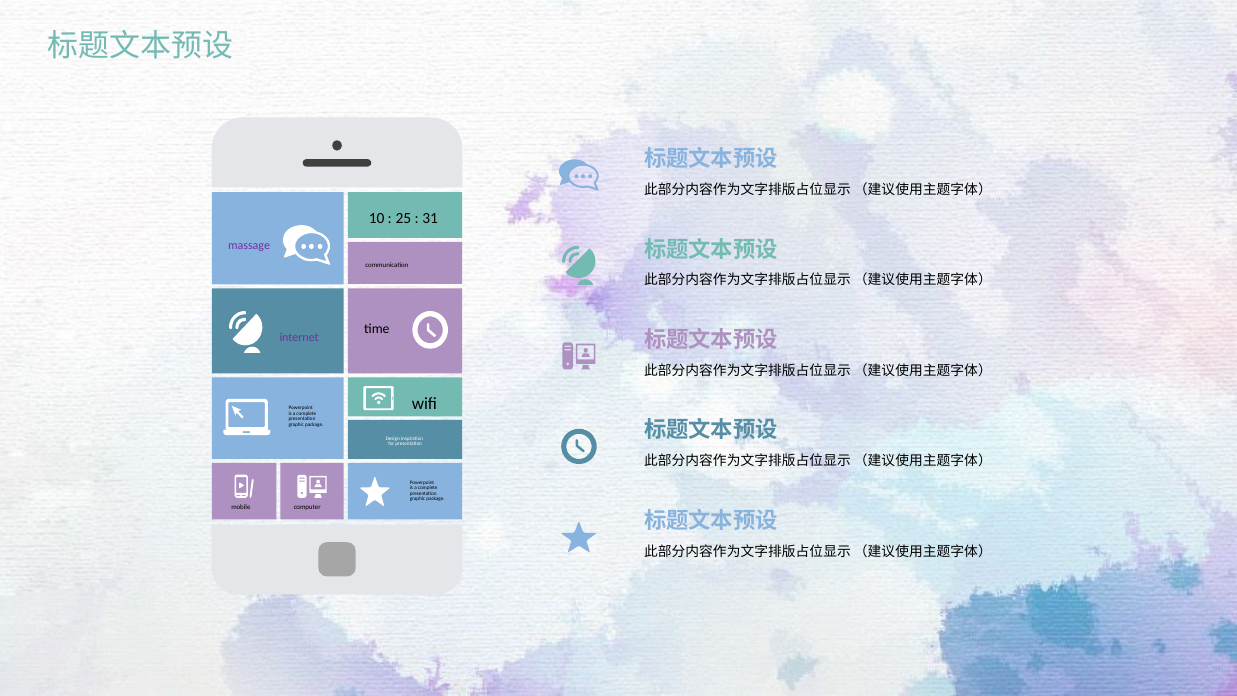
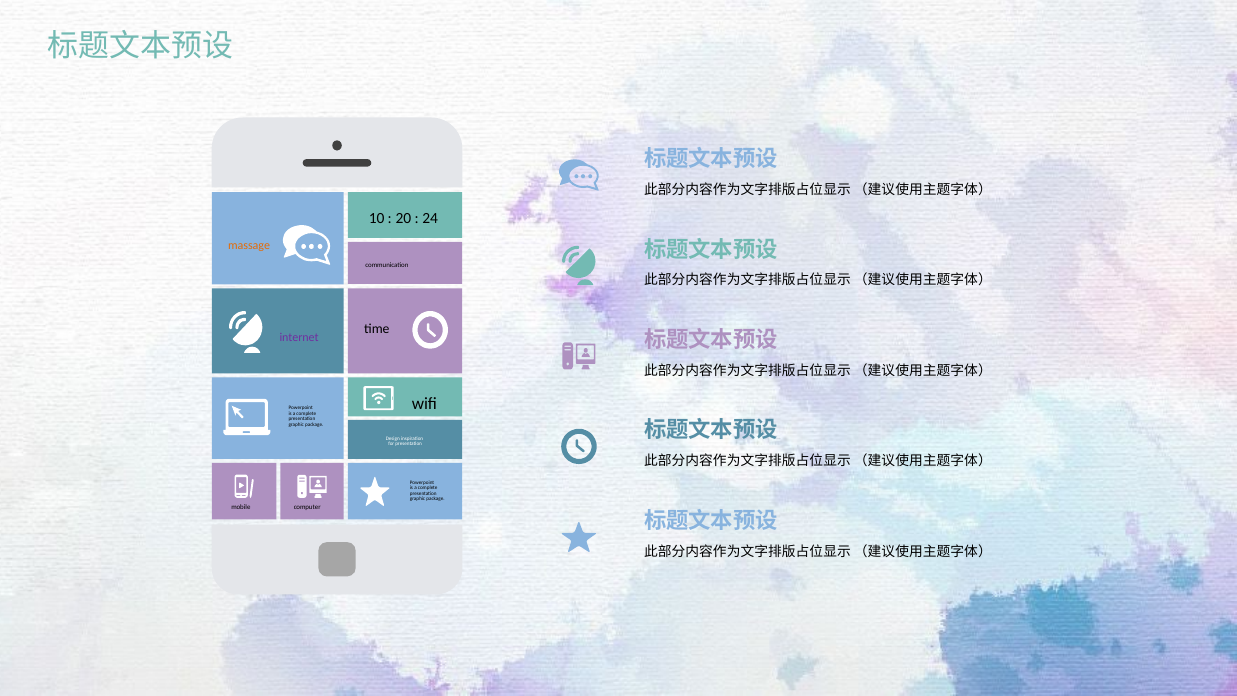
25: 25 -> 20 (403, 218)
31: 31 -> 24 (430, 218)
massage colour: purple -> orange (249, 245)
